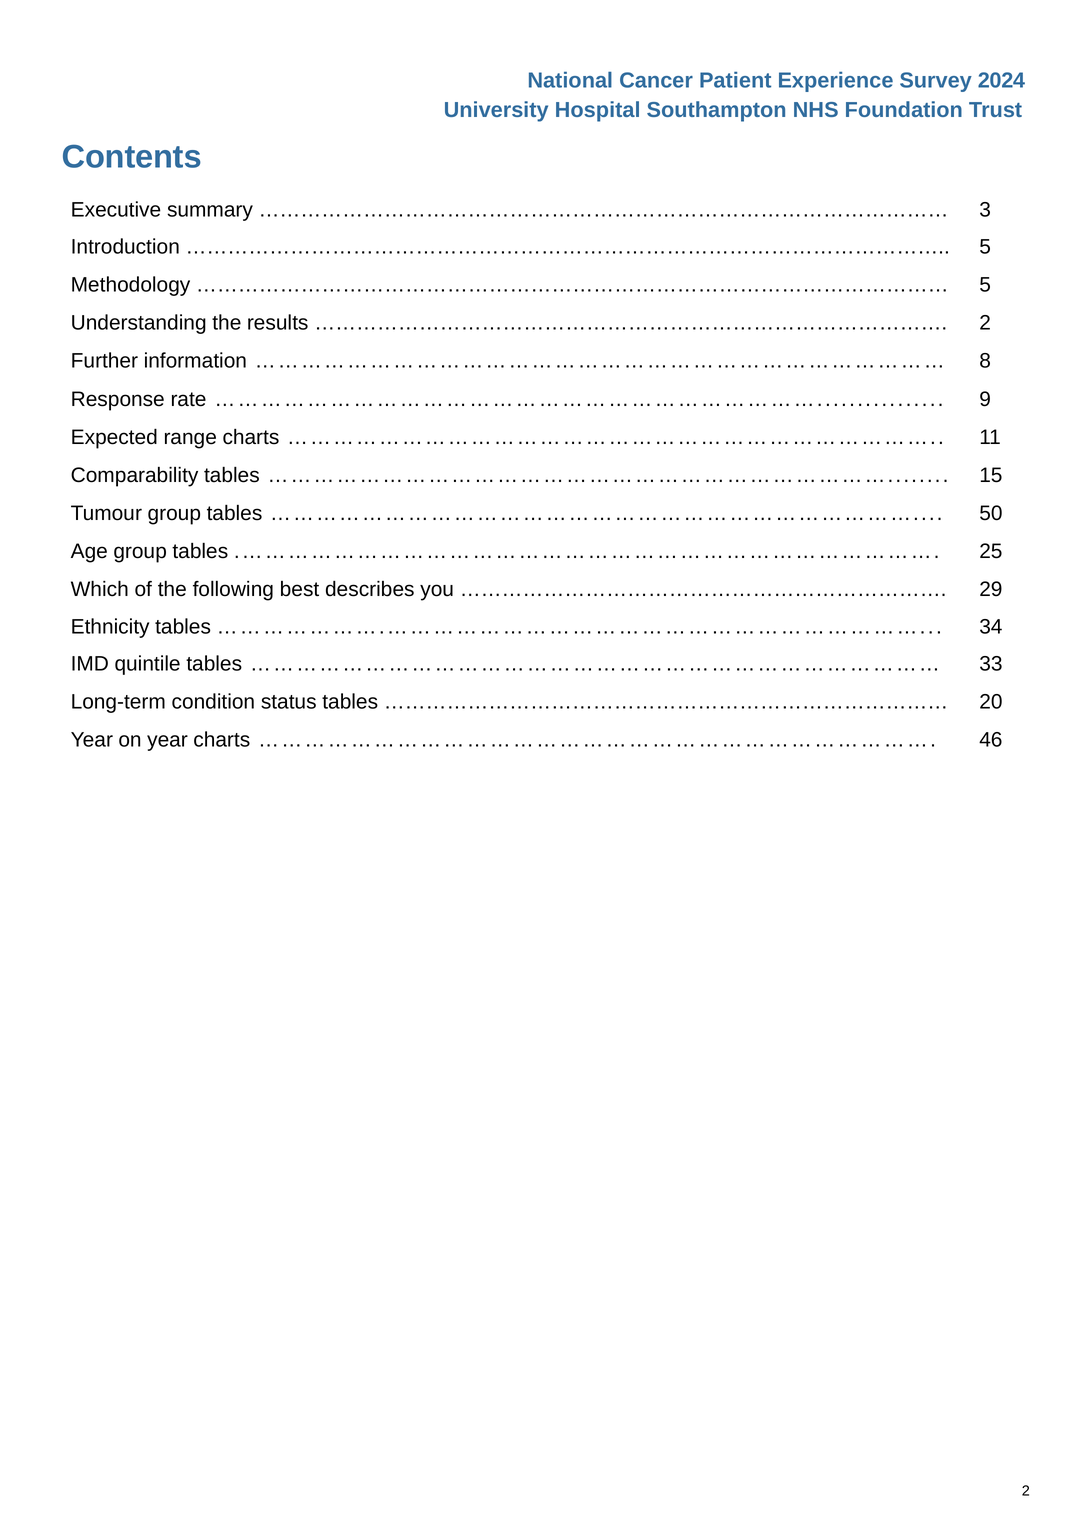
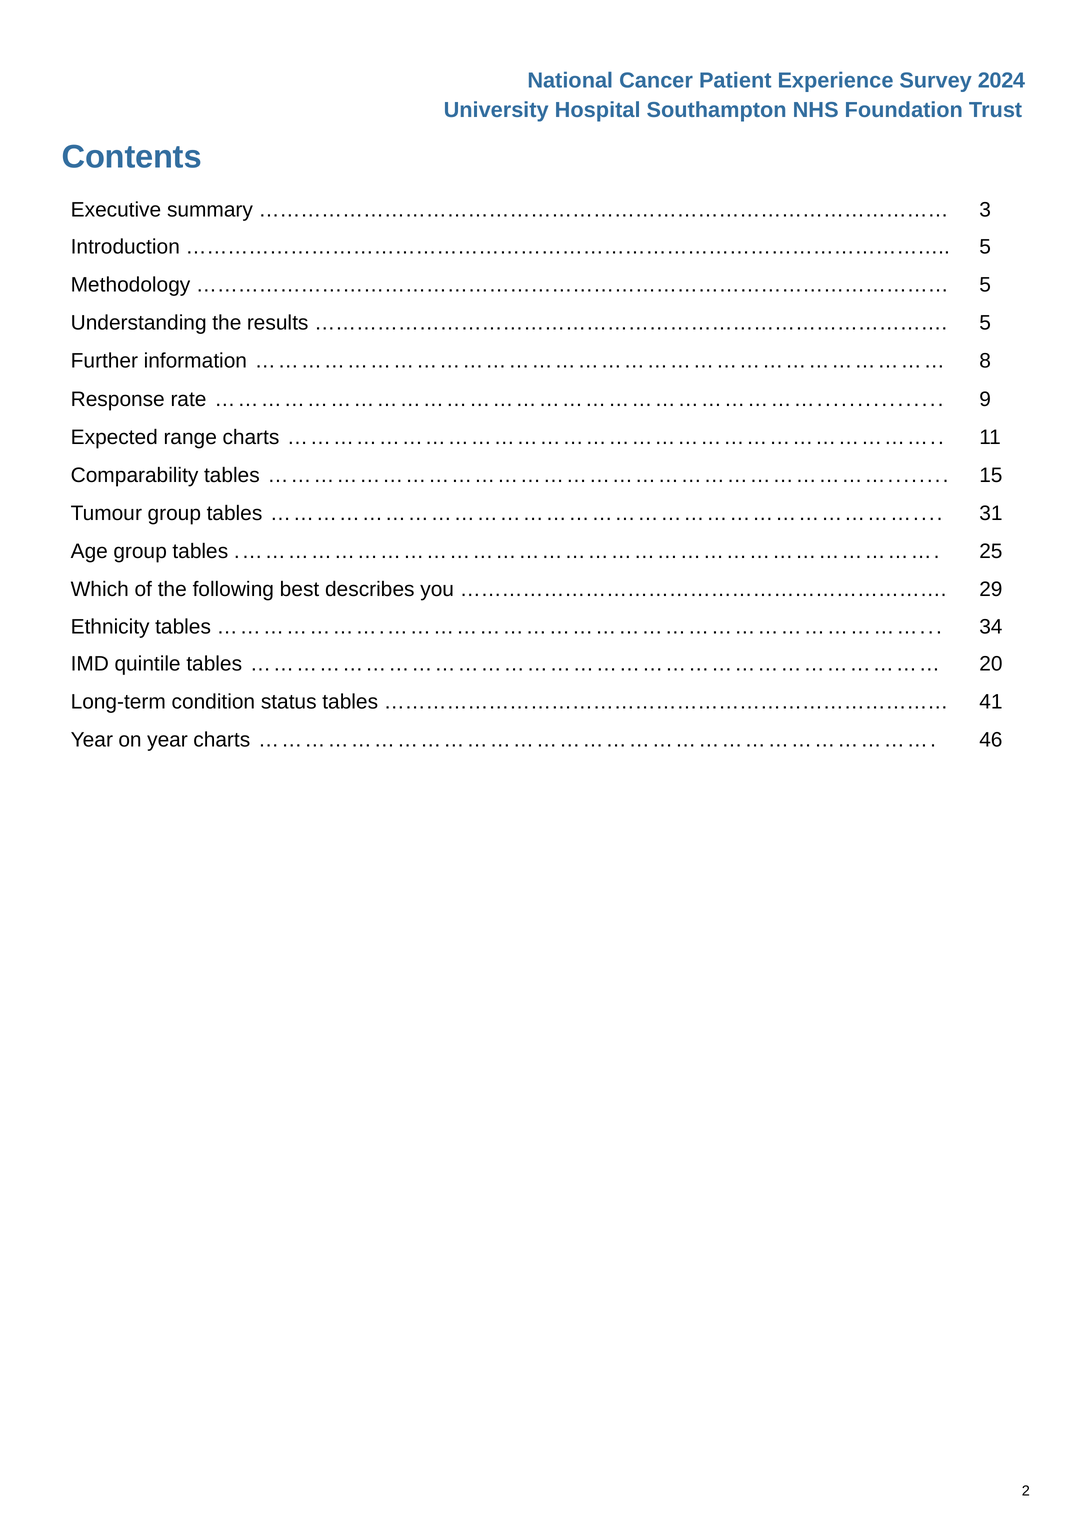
2: 2 -> 5 (985, 323)
50: 50 -> 31 (991, 513)
33: 33 -> 20 (991, 663)
20: 20 -> 41 (991, 702)
